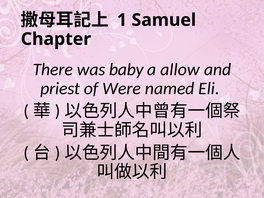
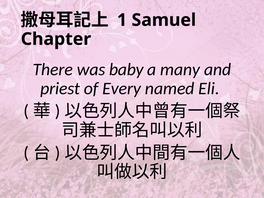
allow: allow -> many (180, 69)
Were: Were -> Every (122, 89)
